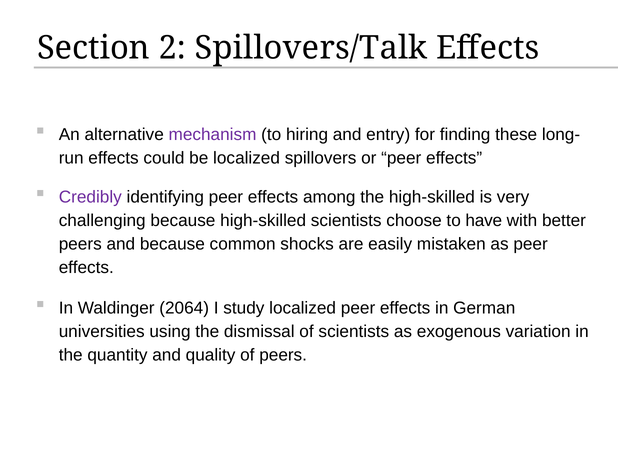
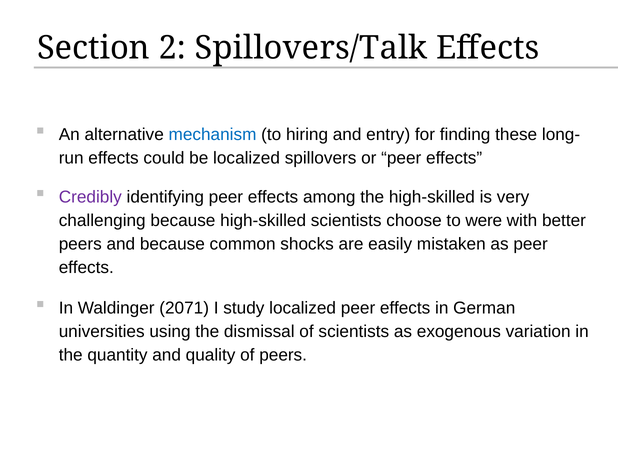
mechanism colour: purple -> blue (213, 135)
have: have -> were (484, 220)
2064: 2064 -> 2071 (184, 308)
